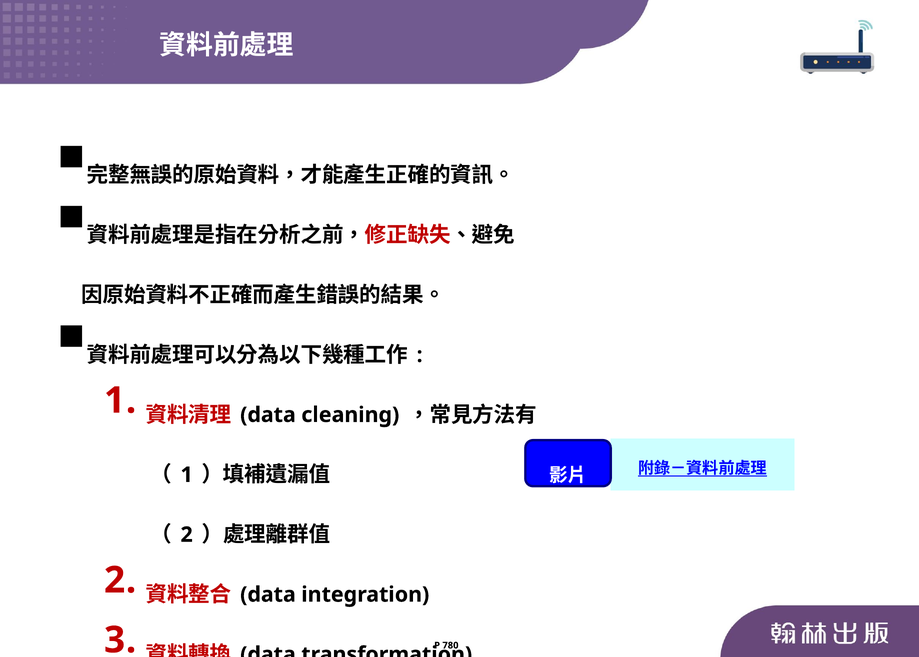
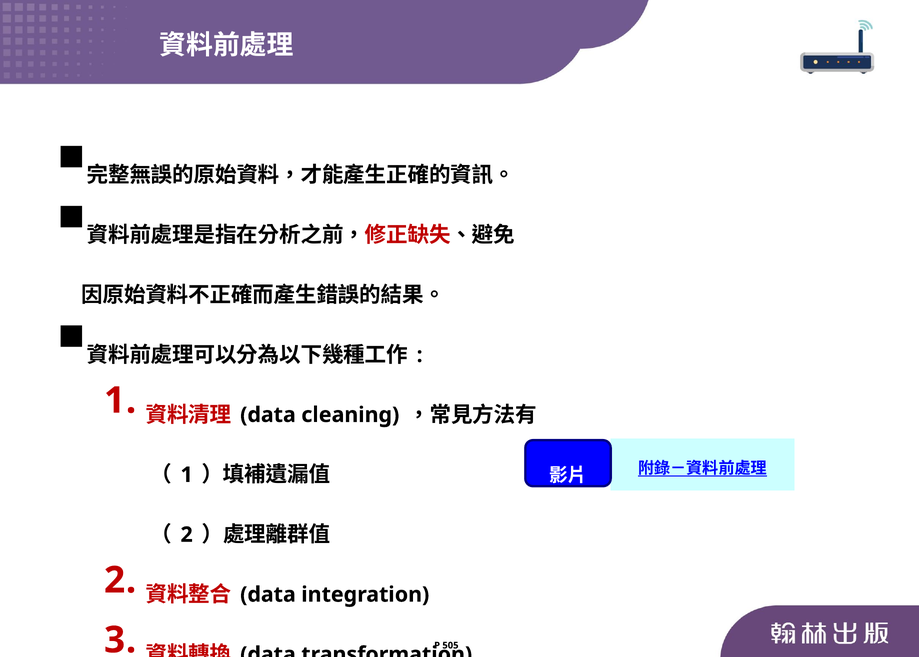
780: 780 -> 505 (450, 645)
